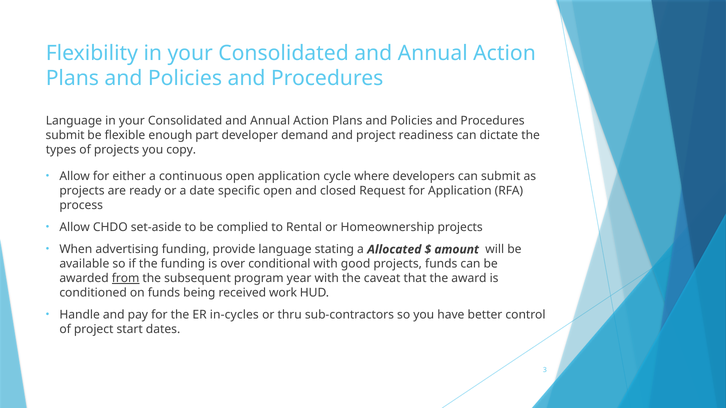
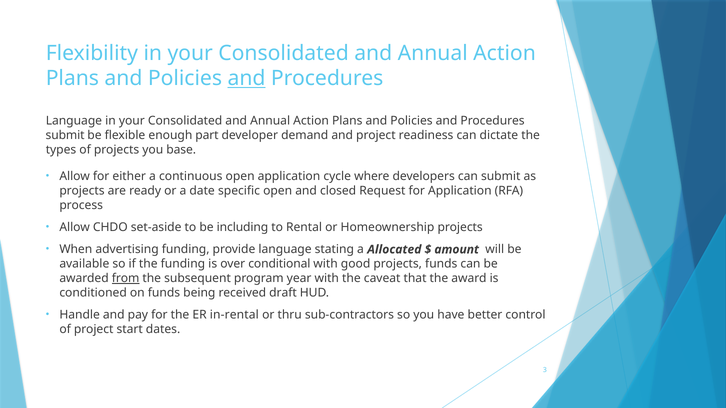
and underline: none -> present (246, 79)
copy: copy -> base (181, 150)
complied: complied -> including (242, 228)
work: work -> draft (283, 293)
in-cycles: in-cycles -> in-rental (234, 315)
